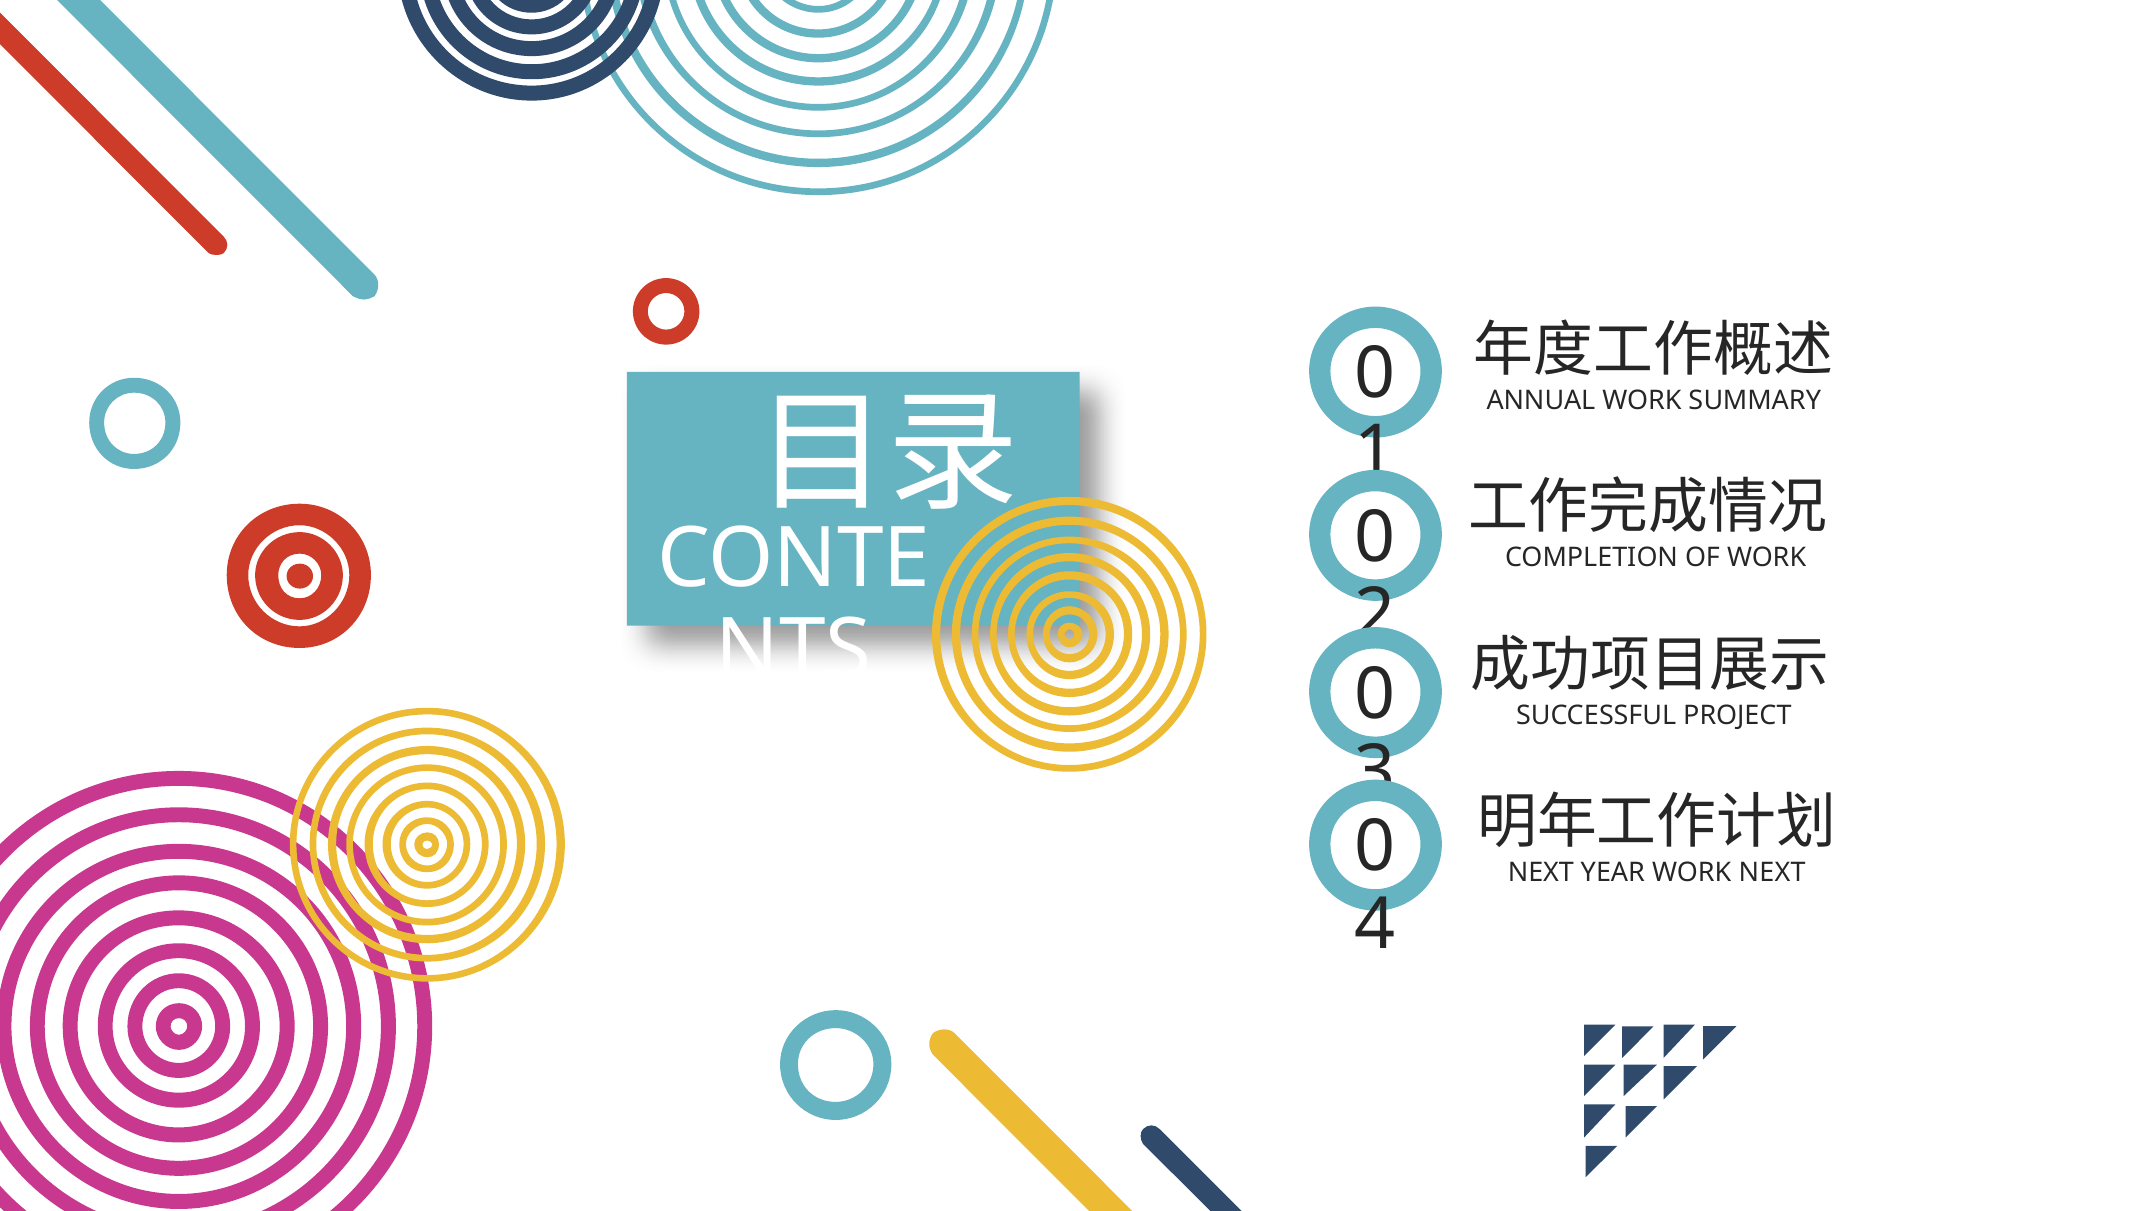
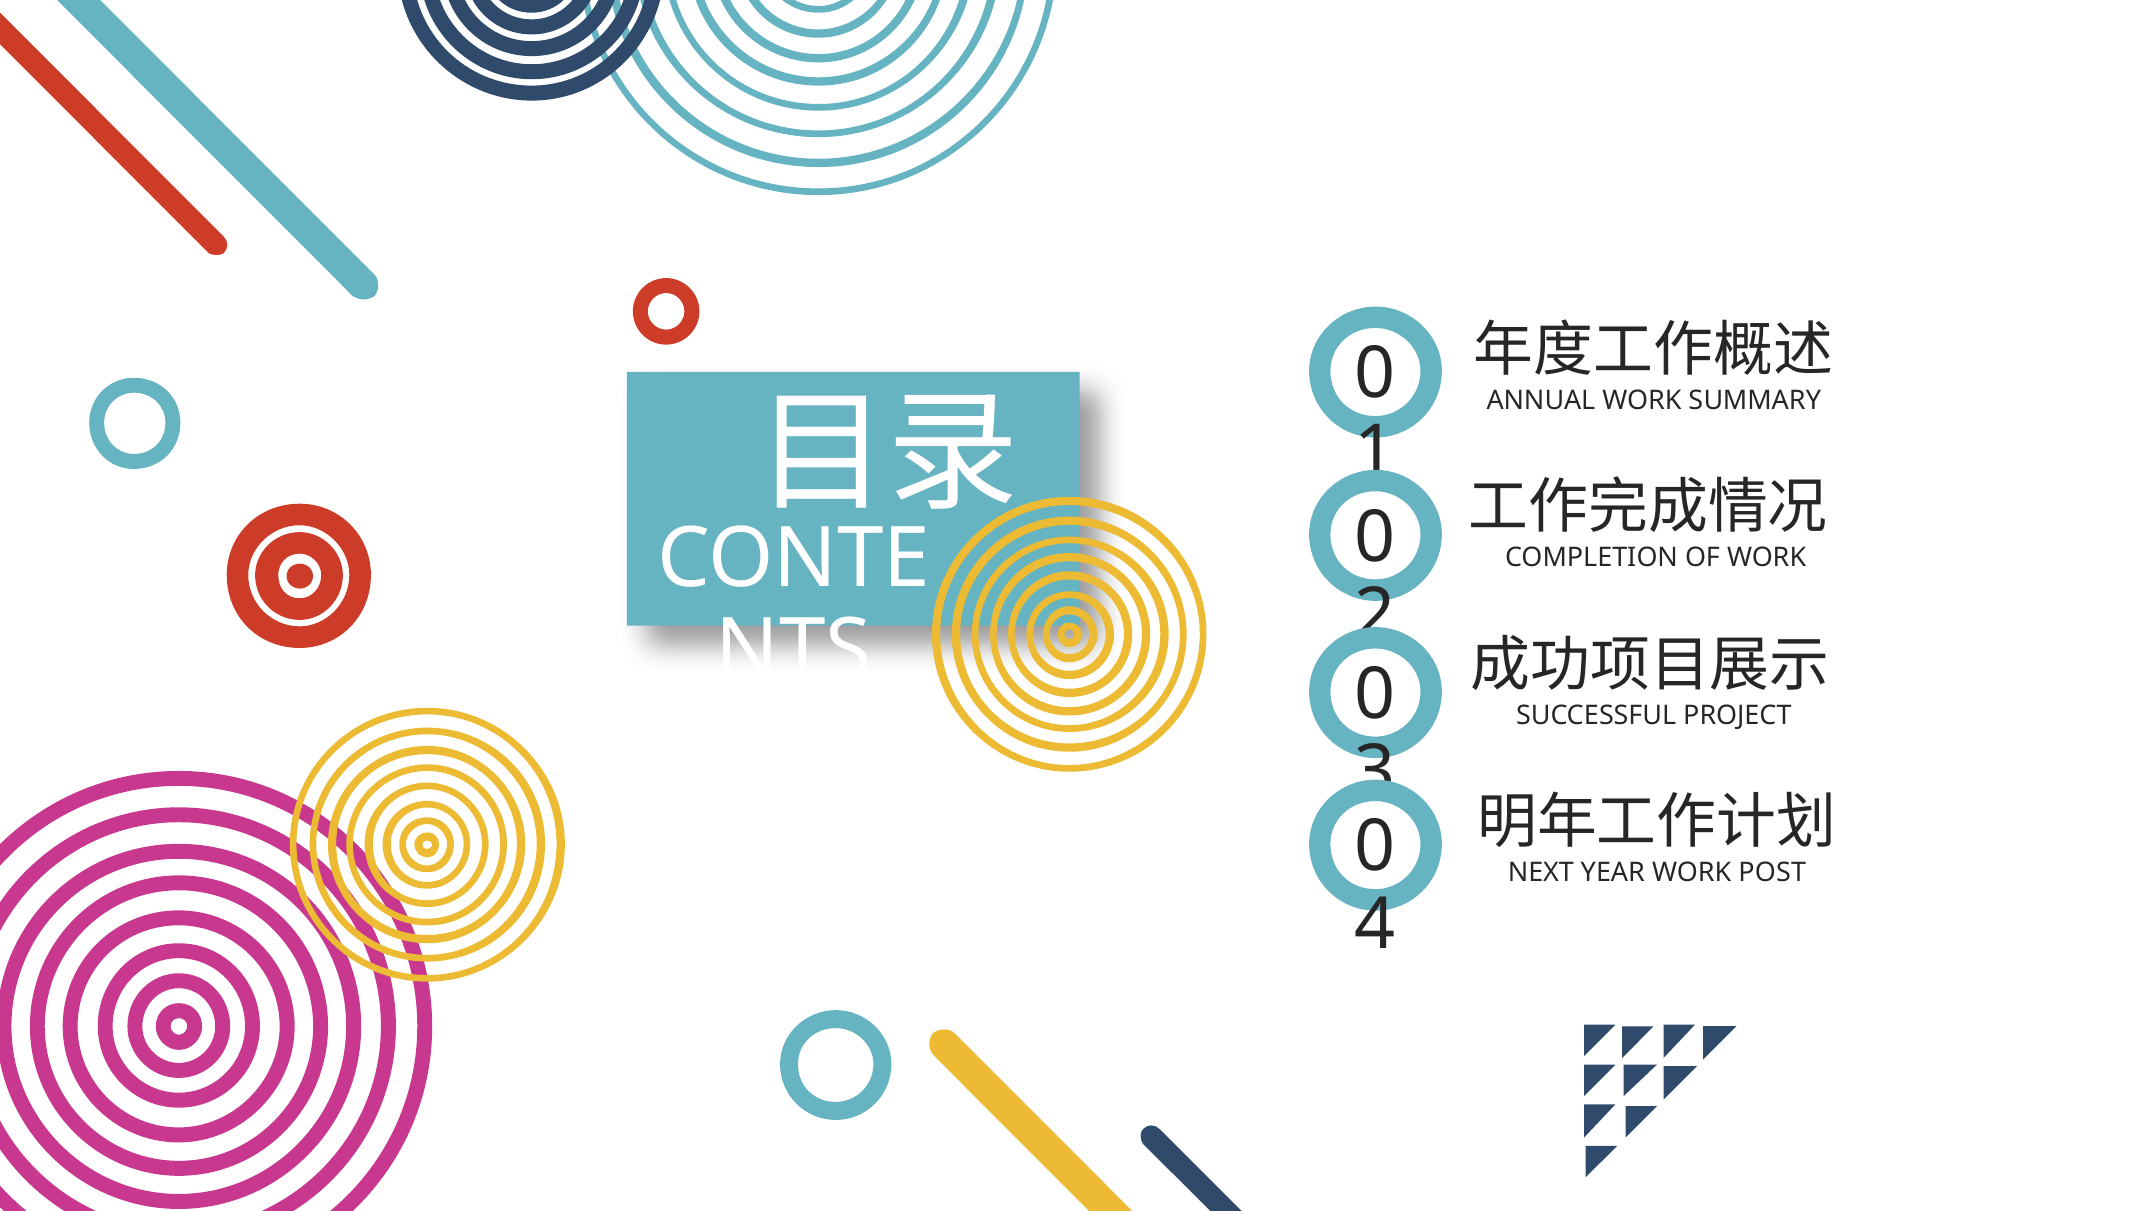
WORK NEXT: NEXT -> POST (1772, 872)
